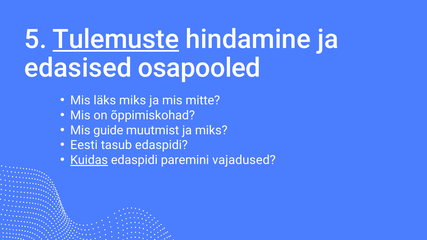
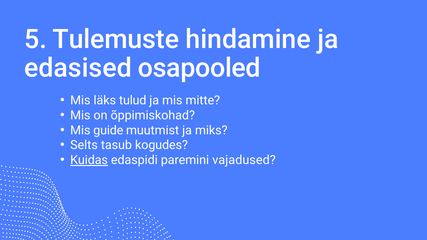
Tulemuste underline: present -> none (116, 39)
läks miks: miks -> tulud (133, 100)
Eesti: Eesti -> Selts (84, 145)
tasub edaspidi: edaspidi -> kogudes (161, 145)
